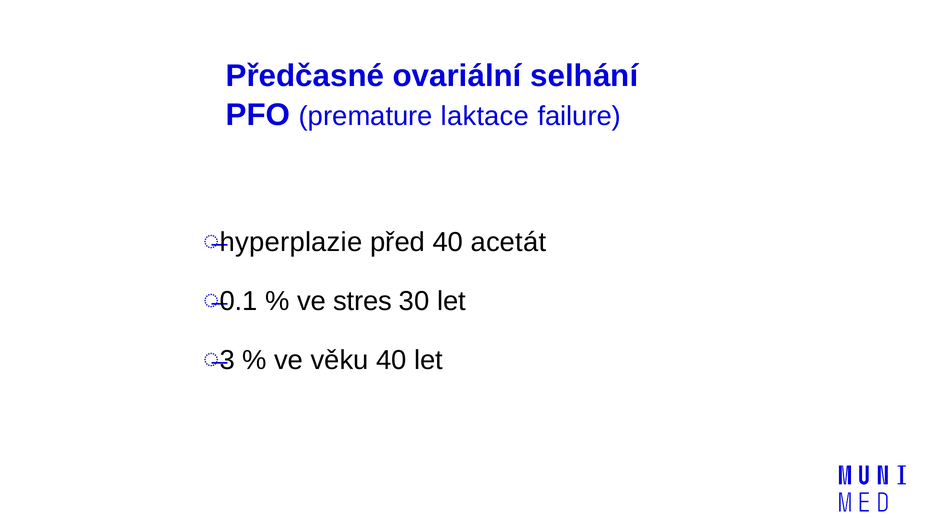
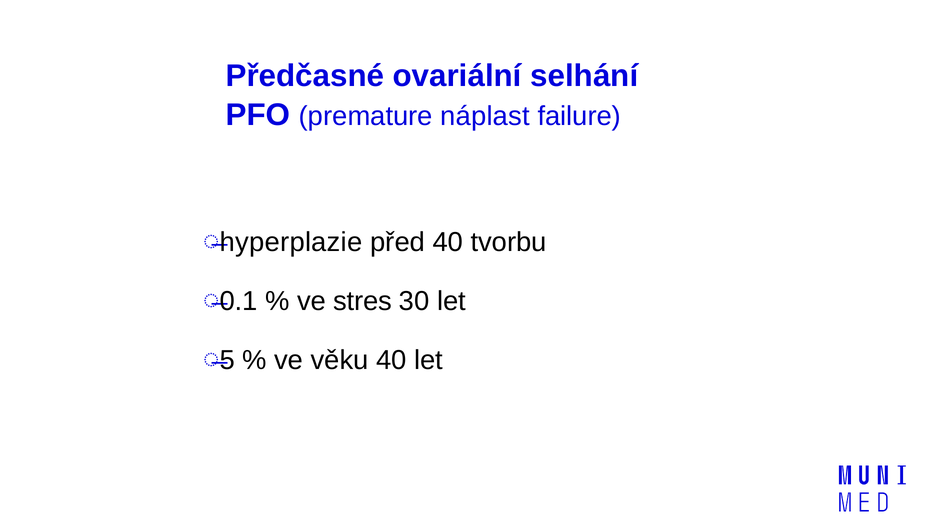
laktace: laktace -> náplast (485, 116)
acetát: acetát -> tvorbu (509, 242)
3: 3 -> 5 (227, 361)
